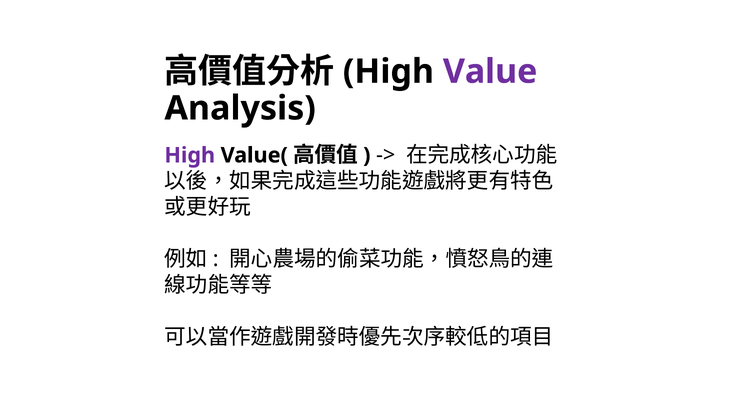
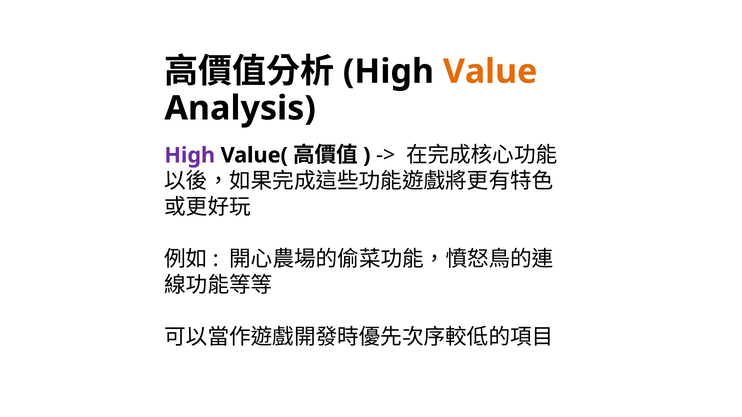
Value colour: purple -> orange (490, 72)
